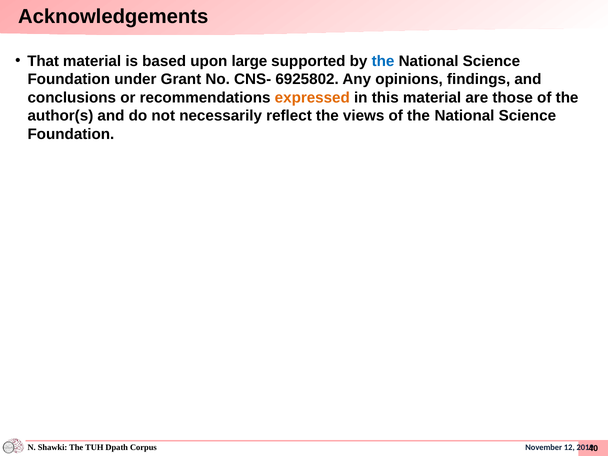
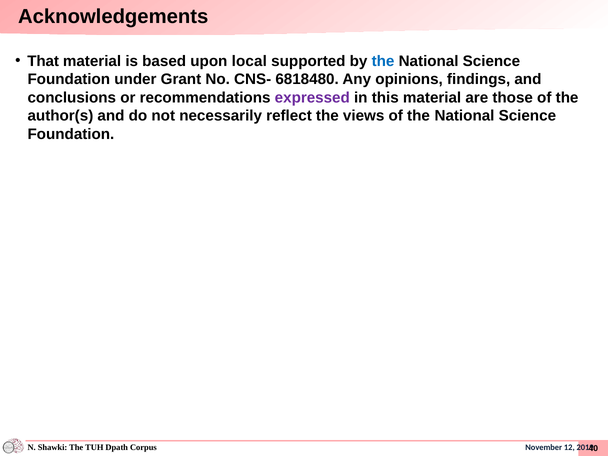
large: large -> local (249, 61)
6925802: 6925802 -> 6818480 (307, 79)
expressed colour: orange -> purple (312, 98)
